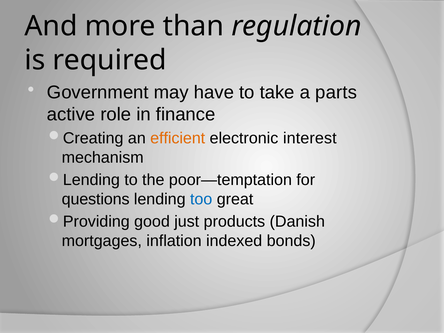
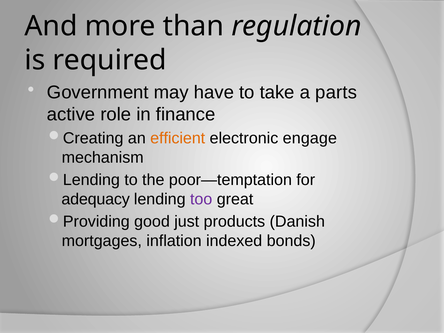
interest: interest -> engage (310, 138)
questions: questions -> adequacy (96, 199)
too colour: blue -> purple (201, 199)
